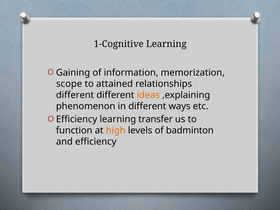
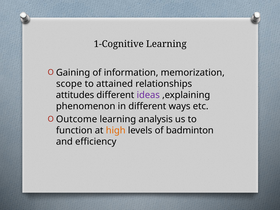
different: different -> attitudes (75, 95)
ideas colour: orange -> purple (148, 95)
Efficiency: Efficiency -> Outcome (77, 119)
transfer: transfer -> analysis (156, 119)
